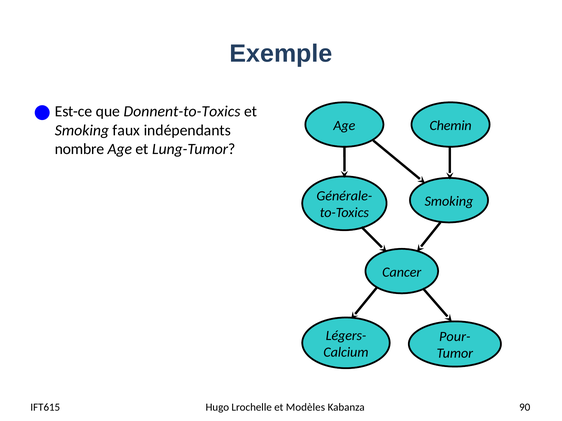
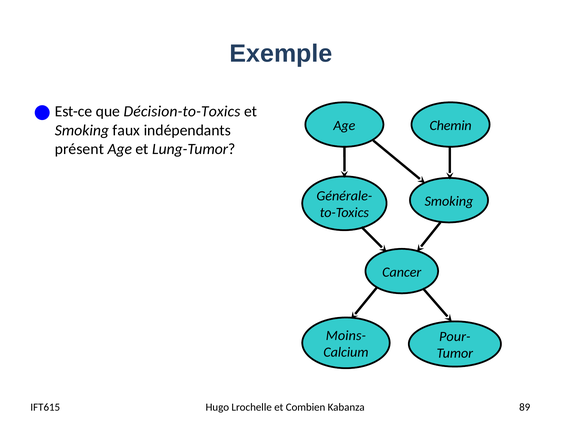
Donnent-to-Toxics: Donnent-to-Toxics -> Décision-to-Toxics (182, 112)
nombre: nombre -> présent (79, 149)
Légers-: Légers- -> Moins- (346, 336)
Modèles: Modèles -> Combien (306, 408)
90: 90 -> 89 (525, 408)
